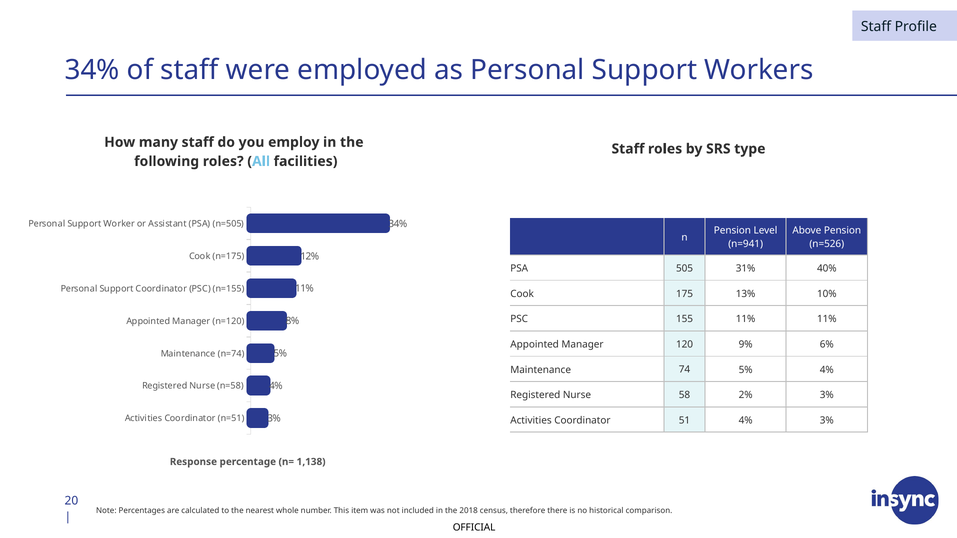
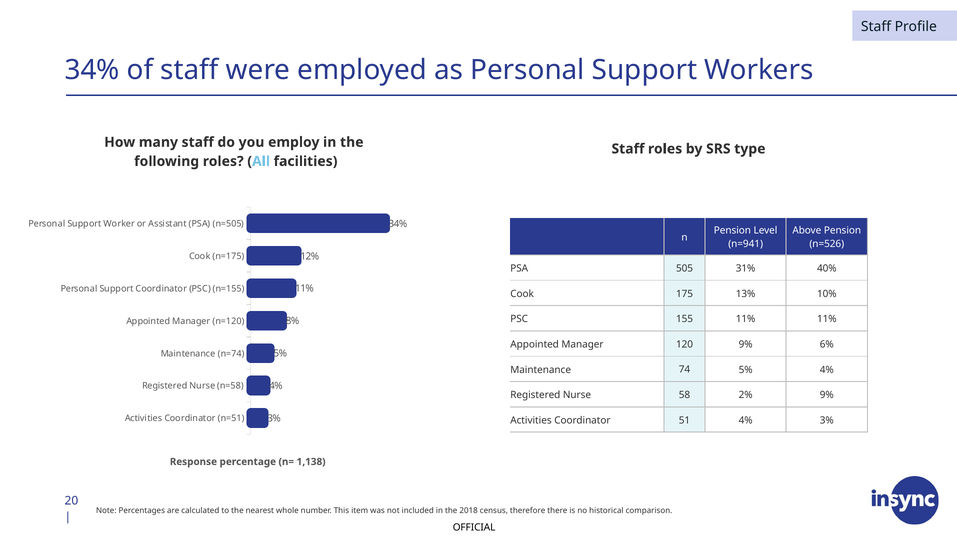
2% 3%: 3% -> 9% (827, 395)
